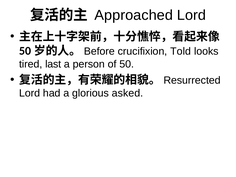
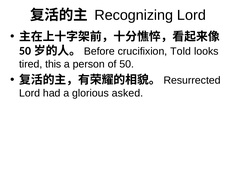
Approached: Approached -> Recognizing (134, 15)
last: last -> this (53, 64)
